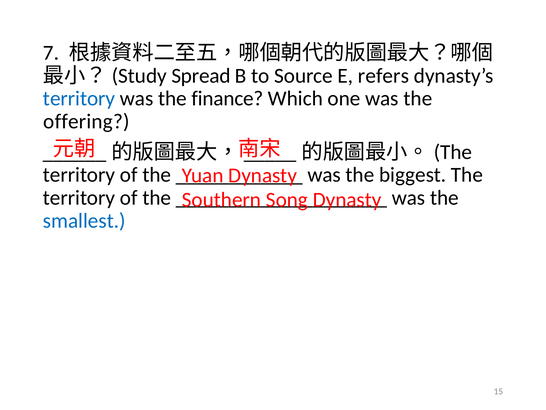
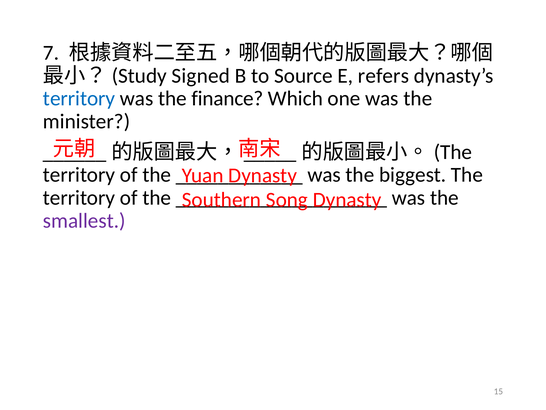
Spread: Spread -> Signed (201, 76)
offering: offering -> minister (87, 121)
smallest colour: blue -> purple (84, 221)
